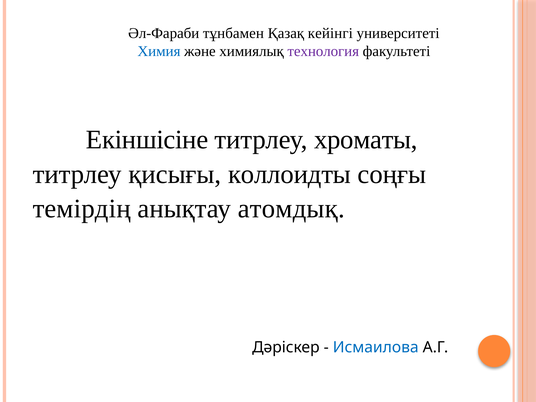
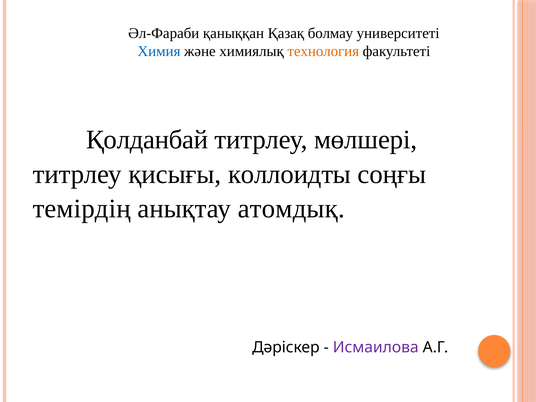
тұнбамен: тұнбамен -> қаныққан (233, 33)
кейінгі: кейінгі -> болмау (330, 33)
технология colour: purple -> orange (323, 51)
Екіншісіне: Екіншісіне -> Қолданбай (147, 140)
хроматы: хроматы -> мөлшері (366, 140)
Исмаилова colour: blue -> purple (376, 347)
